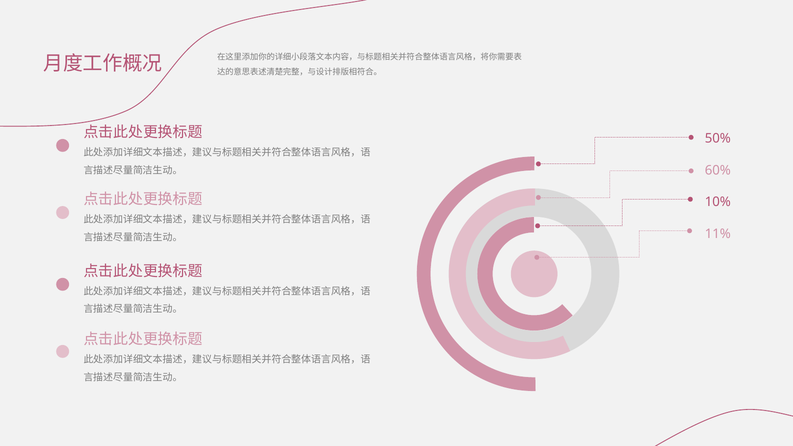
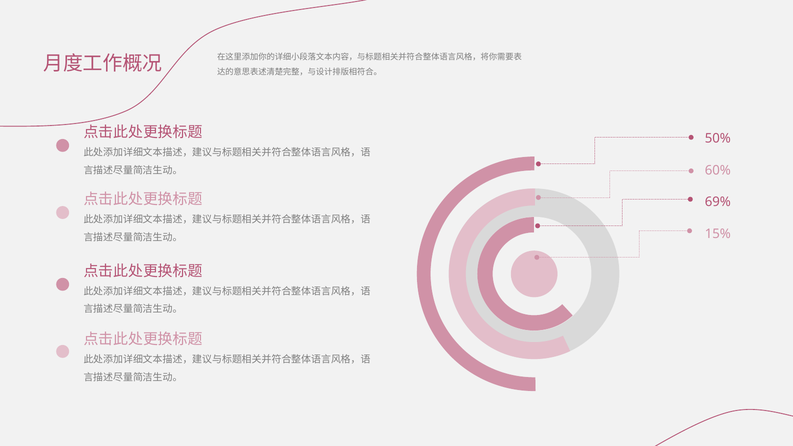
10%: 10% -> 69% (718, 202)
11%: 11% -> 15% (718, 234)
